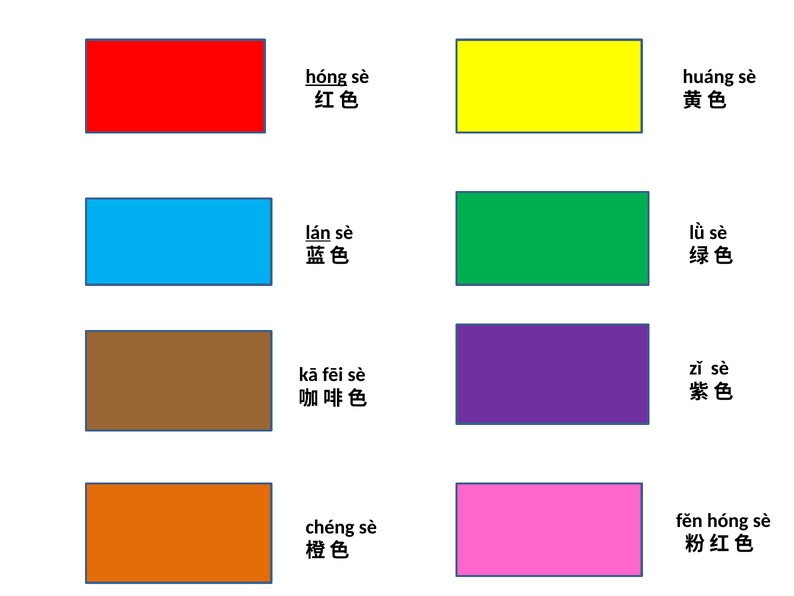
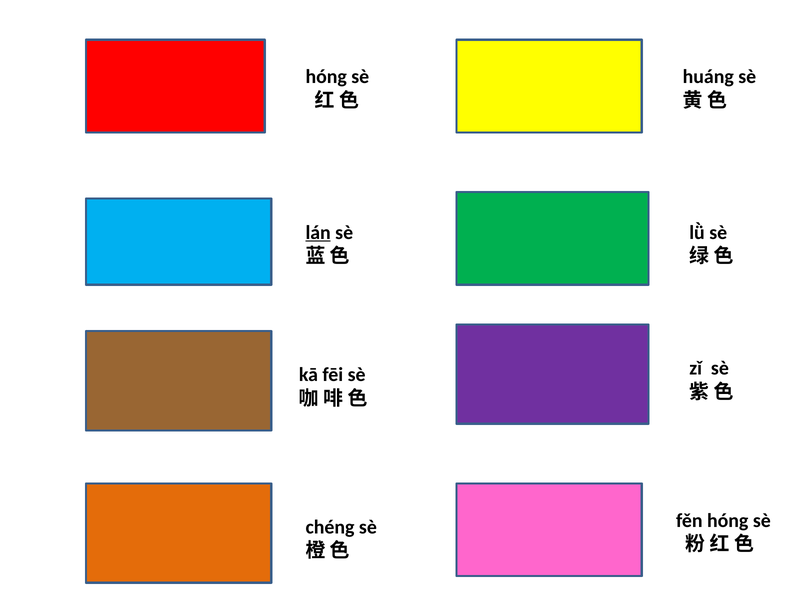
hóng underline: present -> none (326, 77)
